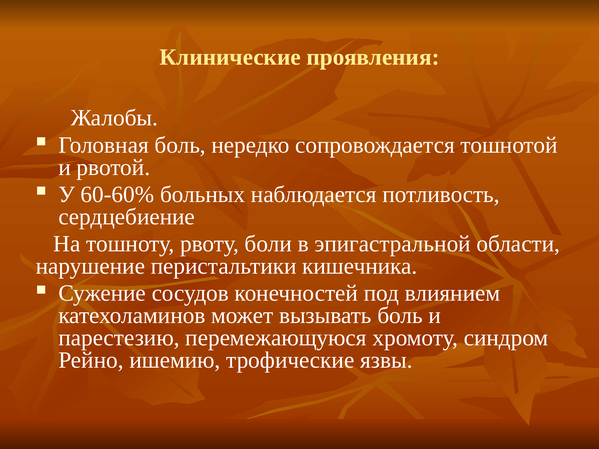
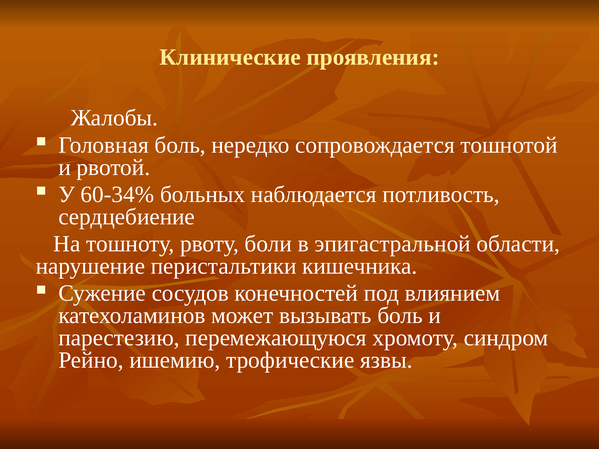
60-60%: 60-60% -> 60-34% (117, 195)
